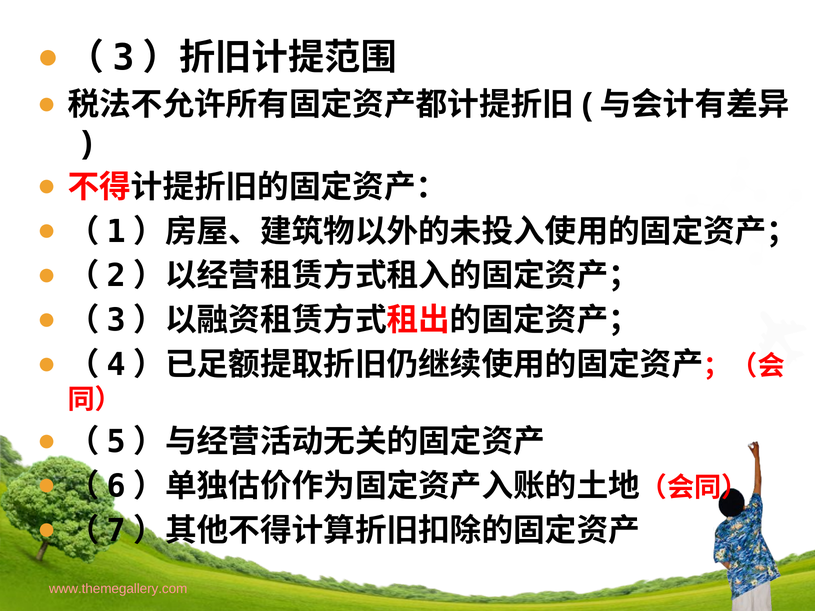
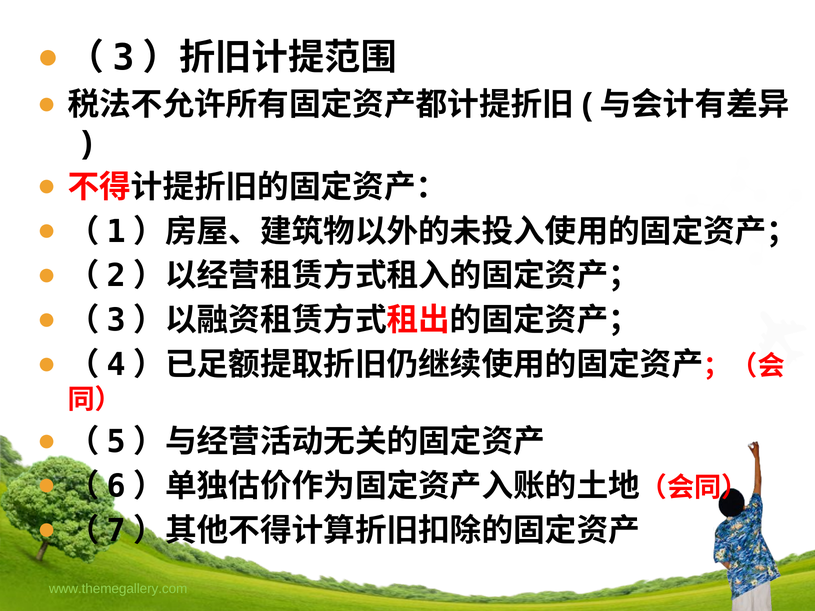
www.themegallery.com colour: pink -> light green (118, 589)
